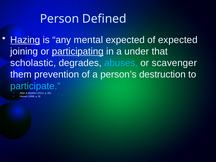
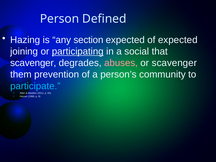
Hazing underline: present -> none (25, 40)
mental: mental -> section (88, 40)
under: under -> social (137, 51)
scholastic: scholastic -> scavenger (33, 63)
abuses colour: light blue -> pink (121, 63)
destruction: destruction -> community (162, 74)
